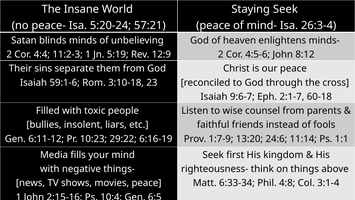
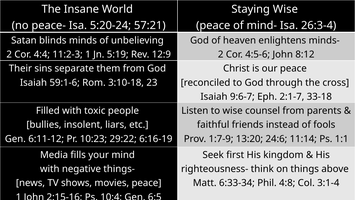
Staying Seek: Seek -> Wise (285, 9)
60-18: 60-18 -> 33-18 (319, 97)
